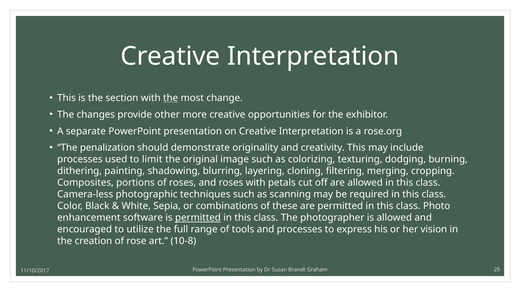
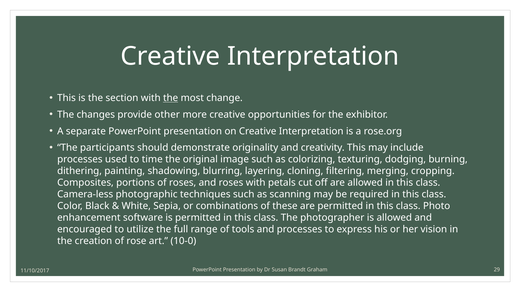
penalization: penalization -> participants (107, 148)
limit: limit -> time (152, 160)
permitted underline: present -> none (198, 218)
10-8: 10-8 -> 10-0 (183, 242)
